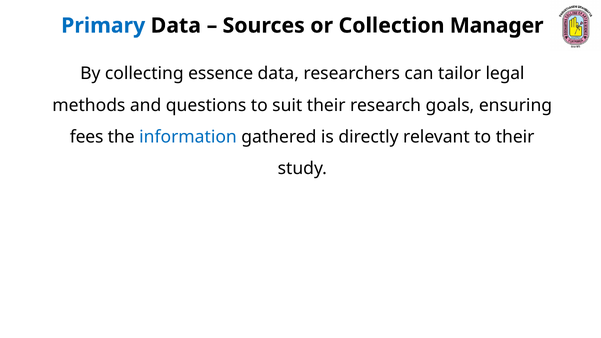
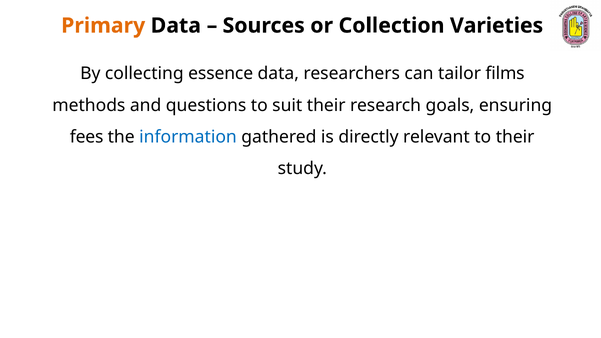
Primary colour: blue -> orange (103, 26)
Manager: Manager -> Varieties (497, 26)
legal: legal -> films (505, 74)
